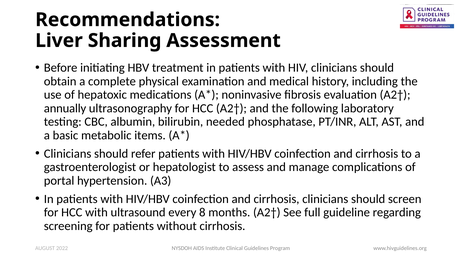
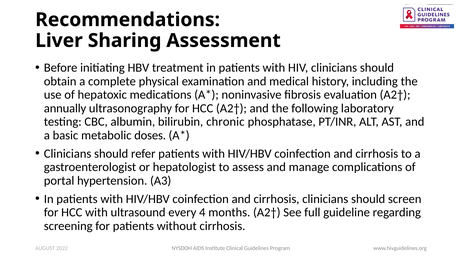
needed: needed -> chronic (225, 122)
items: items -> doses (150, 135)
8: 8 -> 4 (202, 212)
